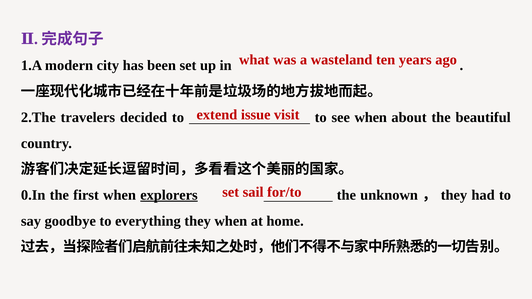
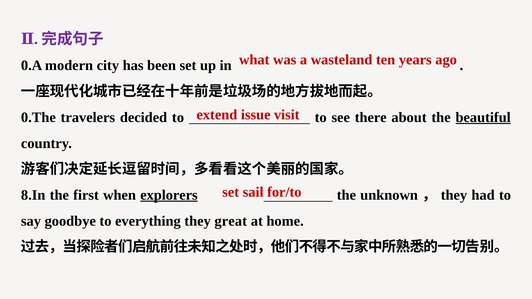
1.A: 1.A -> 0.A (32, 66)
2.The: 2.The -> 0.The (38, 118)
see when: when -> there (371, 118)
beautiful underline: none -> present (483, 118)
0.In: 0.In -> 8.In (33, 195)
they when: when -> great (231, 221)
